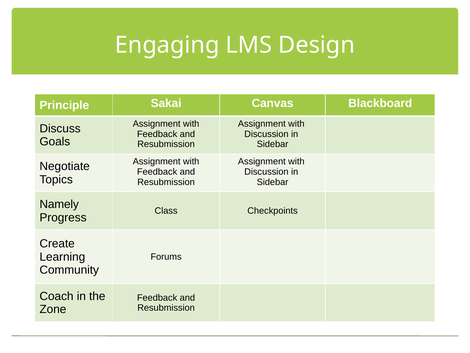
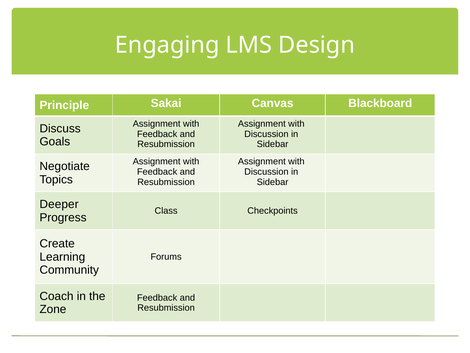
Namely: Namely -> Deeper (59, 204)
